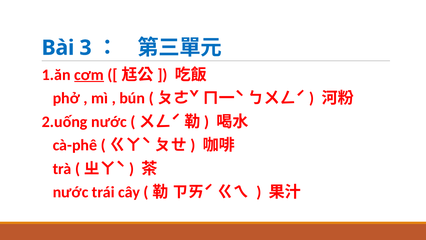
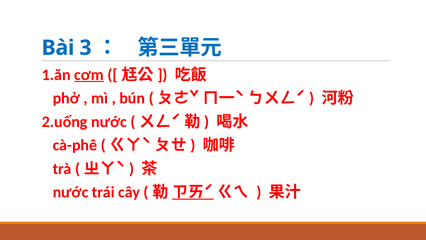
ㄗㄞˊ underline: none -> present (193, 192)
